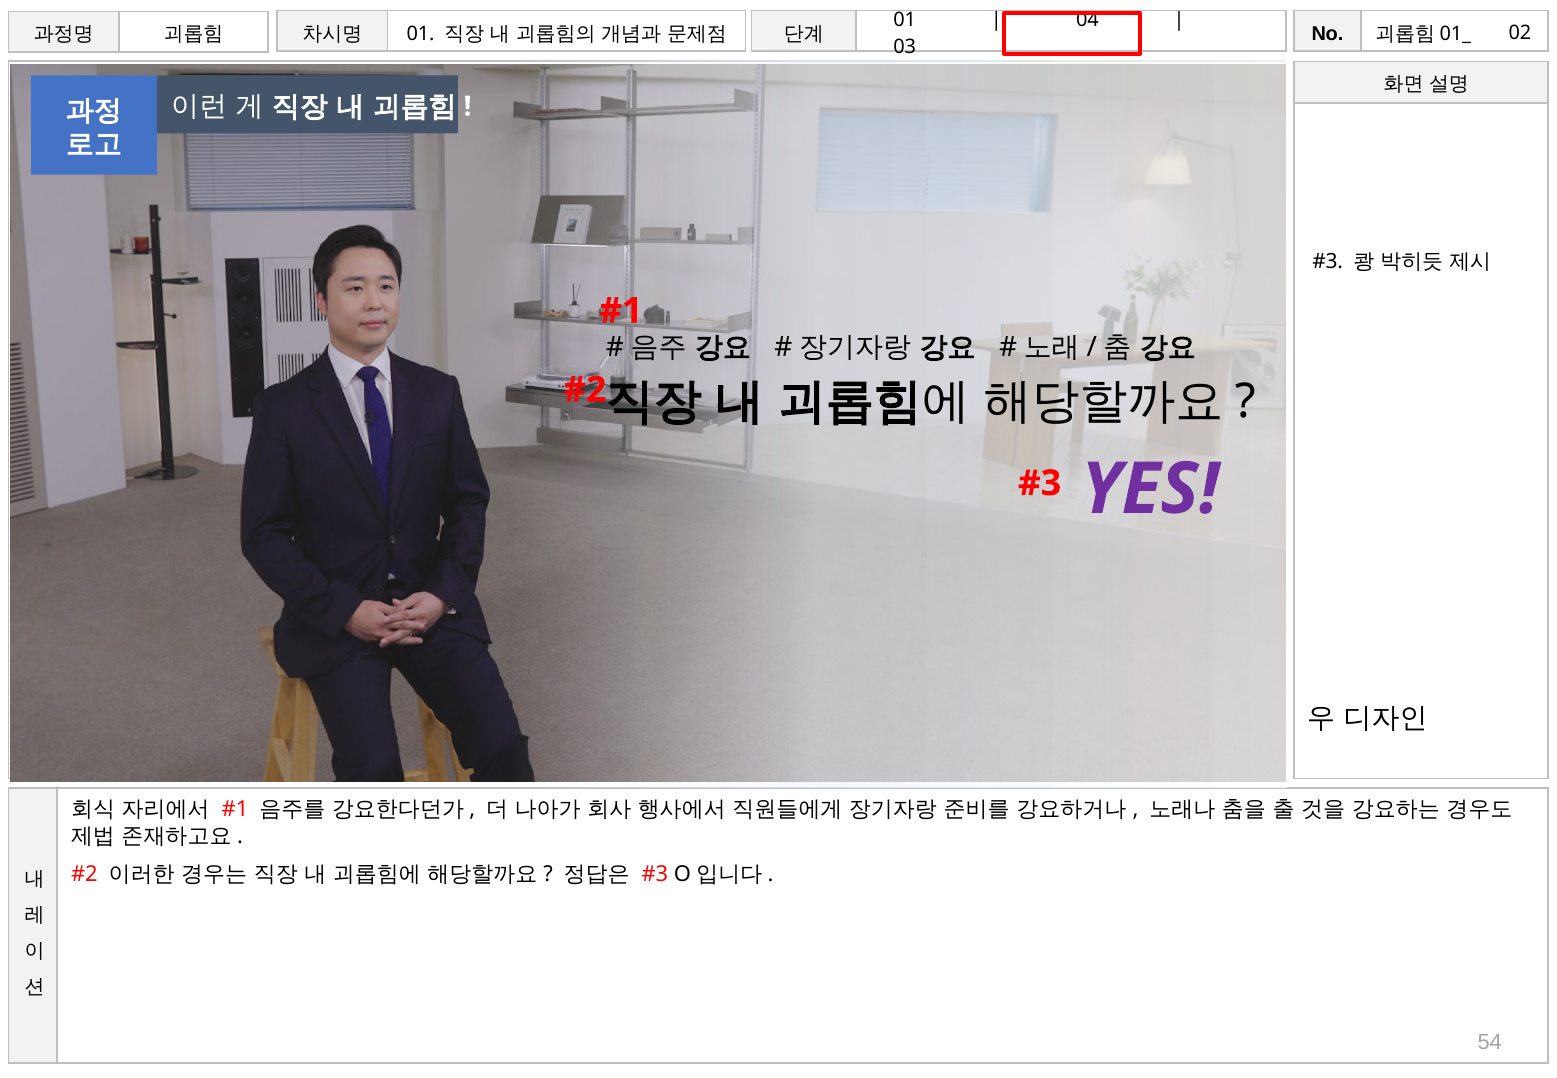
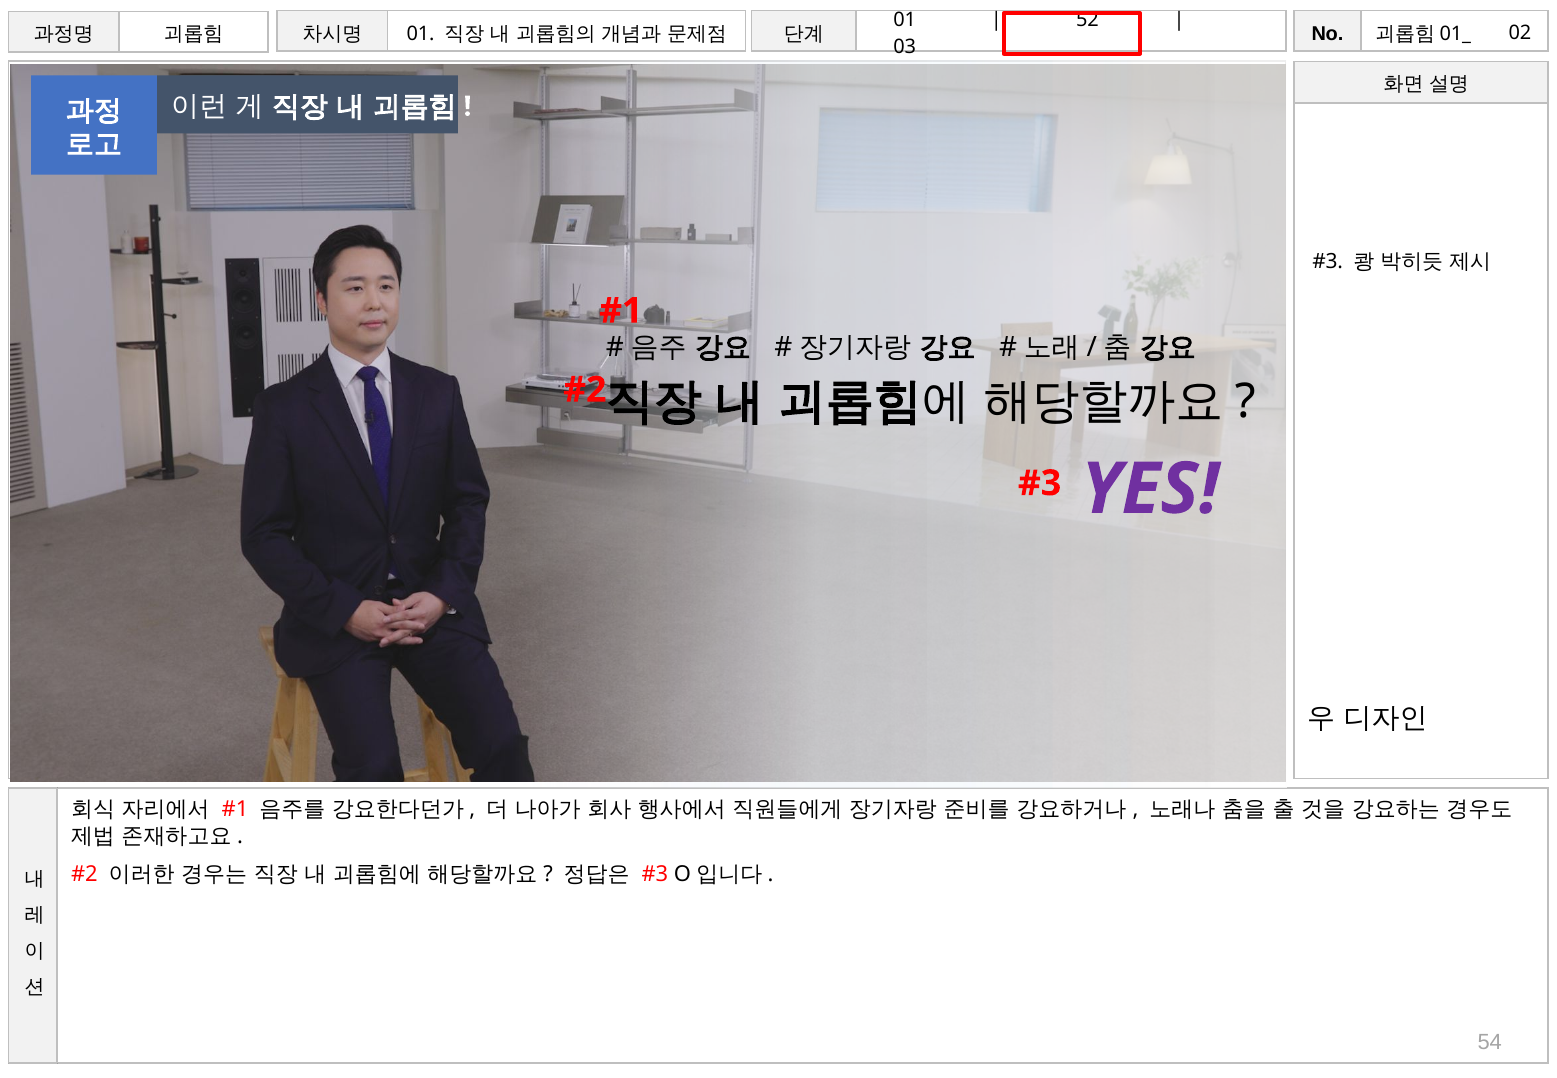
04: 04 -> 52 (1087, 20)
